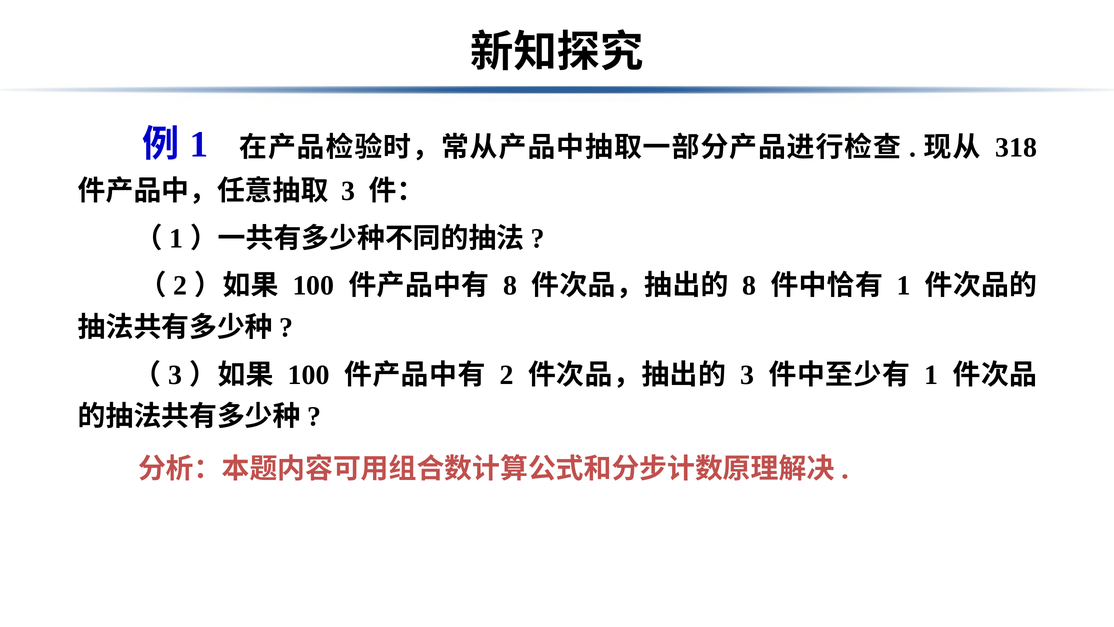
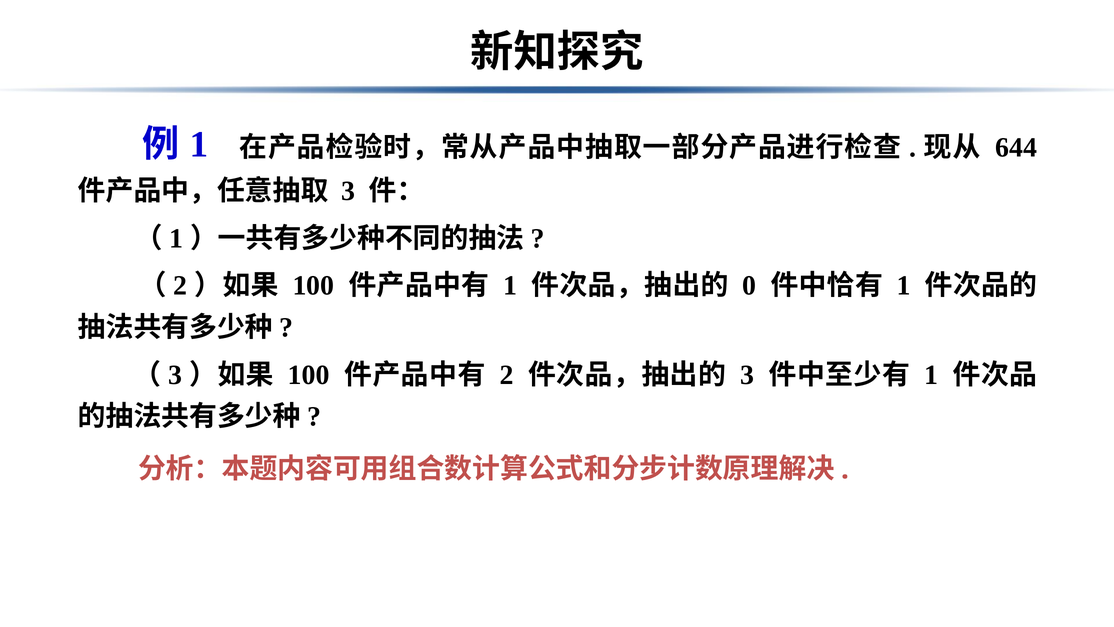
318: 318 -> 644 (1016, 147)
8: 8 -> 1 (510, 286)
8: 8 -> 0 (749, 286)
